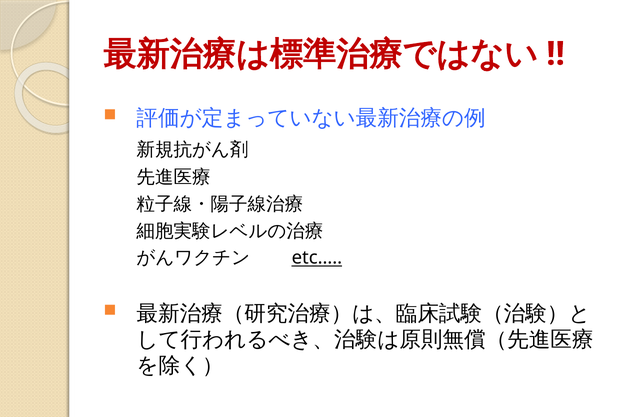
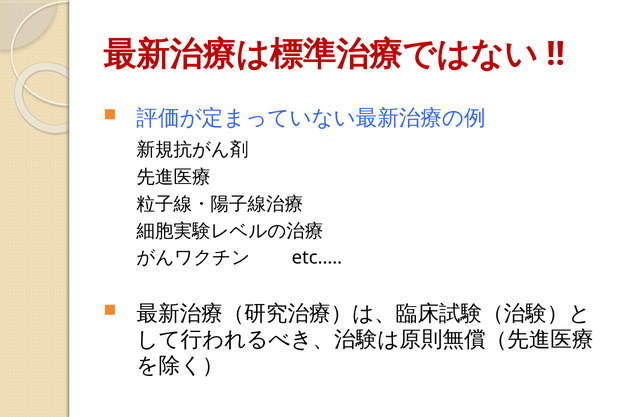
etc… underline: present -> none (317, 258)
